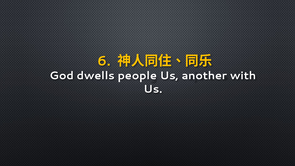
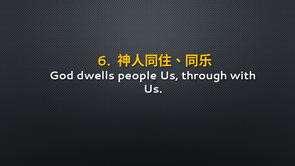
another: another -> through (204, 76)
